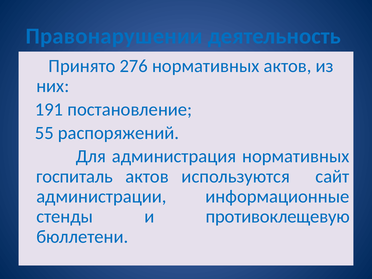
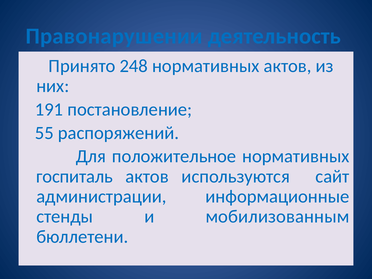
276: 276 -> 248 (134, 66)
администрация: администрация -> положительное (174, 156)
противоклещевую: противоклещевую -> мобилизованным (277, 217)
